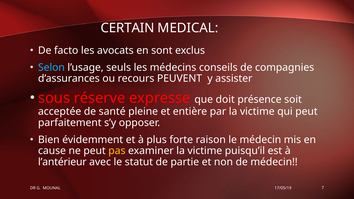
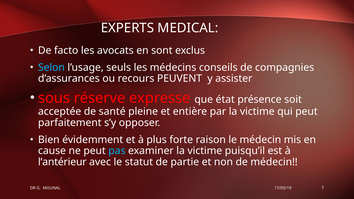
CERTAIN: CERTAIN -> EXPERTS (127, 28)
doit: doit -> état (225, 99)
pas colour: yellow -> light blue (117, 151)
